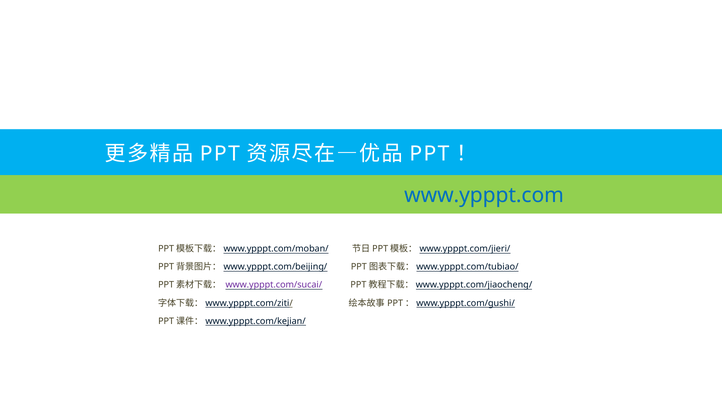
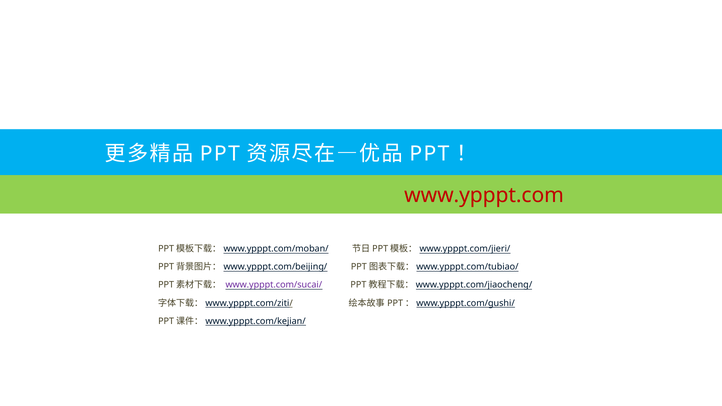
www.ypppt.com colour: blue -> red (484, 196)
